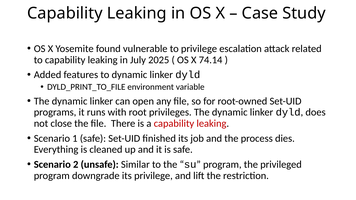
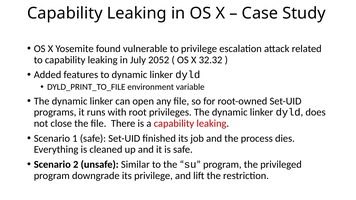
2025: 2025 -> 2052 (159, 60)
74.14: 74.14 -> 32.32 (211, 60)
